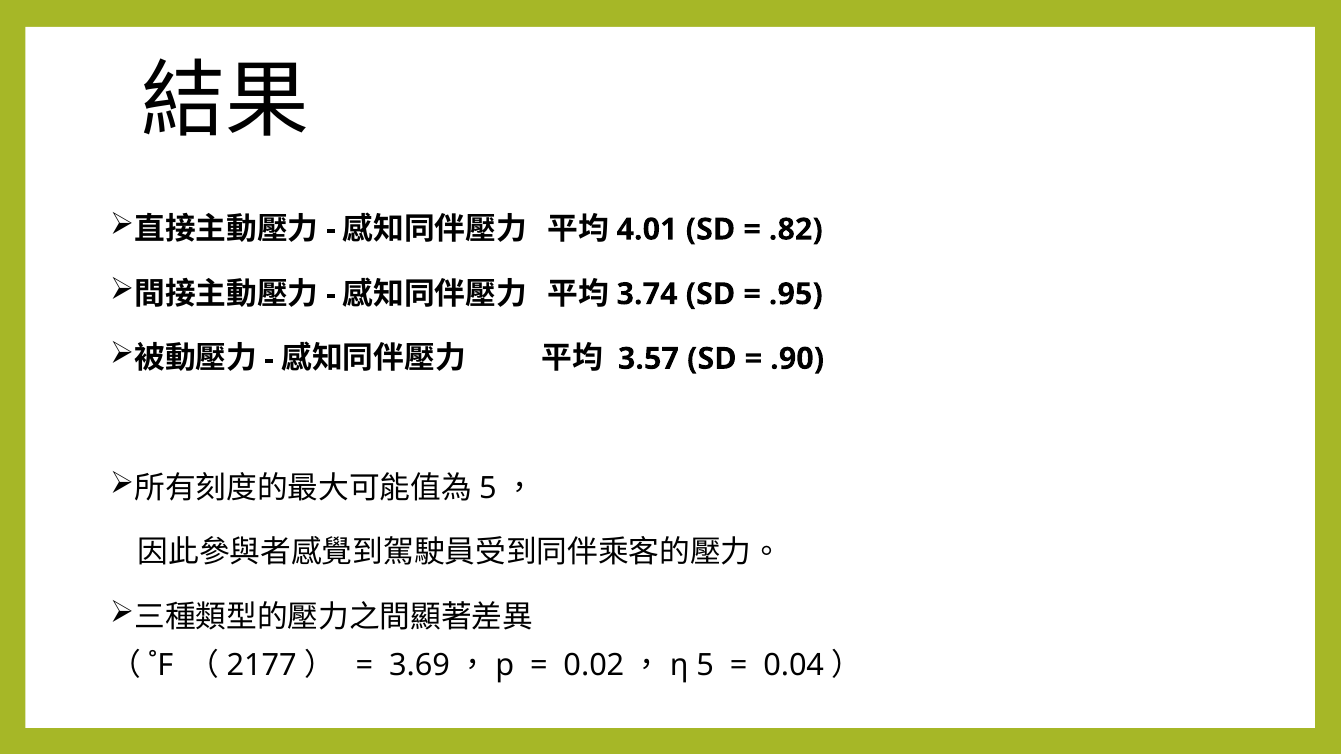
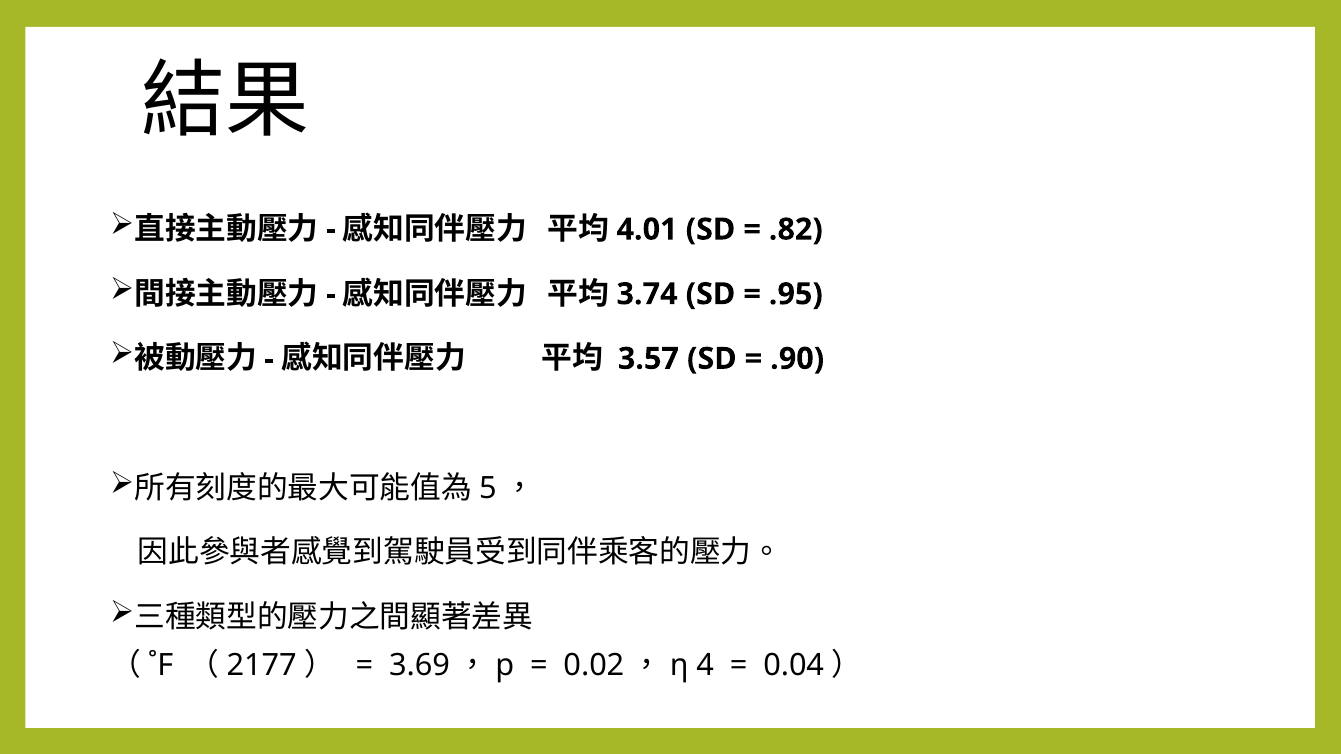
5: 5 -> 4 (705, 665)
